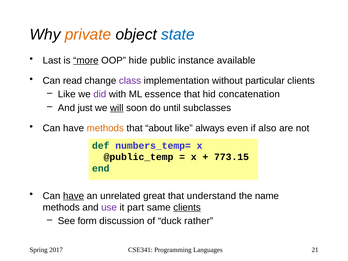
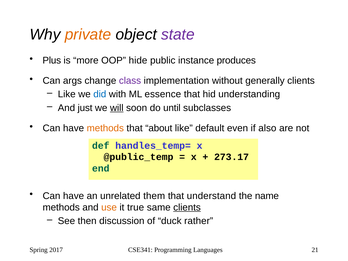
state colour: blue -> purple (178, 34)
Last: Last -> Plus (52, 60)
more underline: present -> none (86, 60)
available: available -> produces (236, 60)
read: read -> args (72, 81)
particular: particular -> generally (265, 81)
did colour: purple -> blue (100, 94)
concatenation: concatenation -> understanding (249, 94)
always: always -> default (210, 128)
numbers_temp=: numbers_temp= -> handles_temp= (153, 146)
773.15: 773.15 -> 273.17 (232, 157)
have underline: present -> none (74, 196)
great: great -> them (154, 196)
use colour: purple -> orange (109, 207)
part: part -> true (136, 207)
form: form -> then (87, 221)
